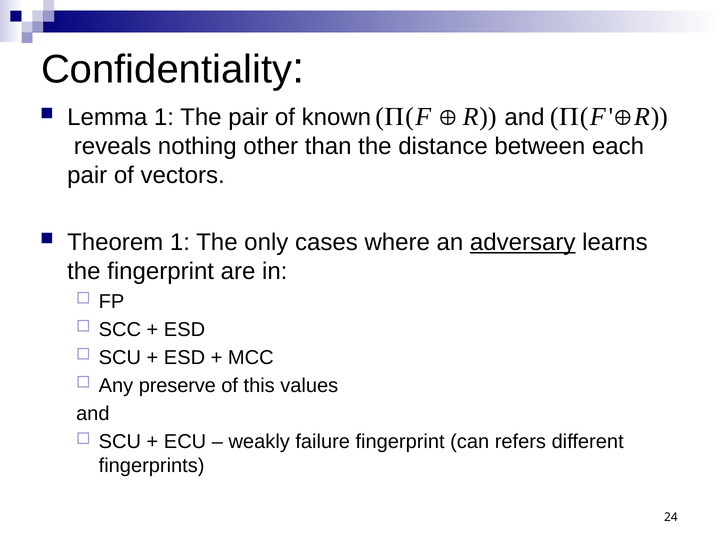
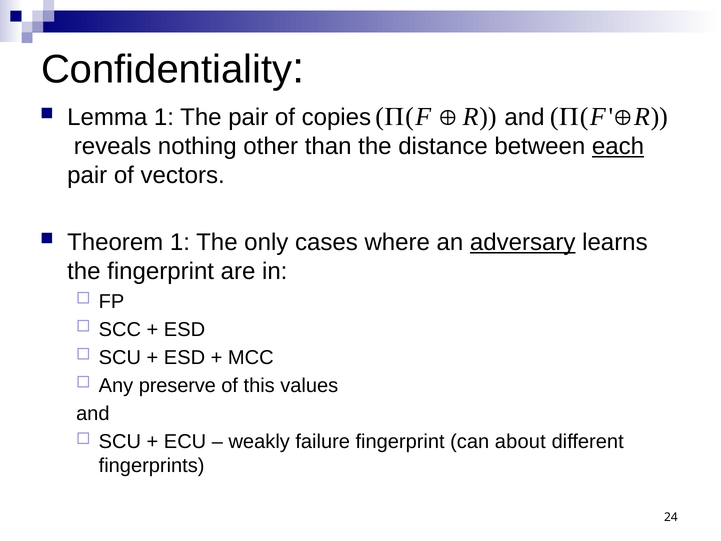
known: known -> copies (336, 117)
each underline: none -> present (618, 146)
refers: refers -> about (520, 442)
